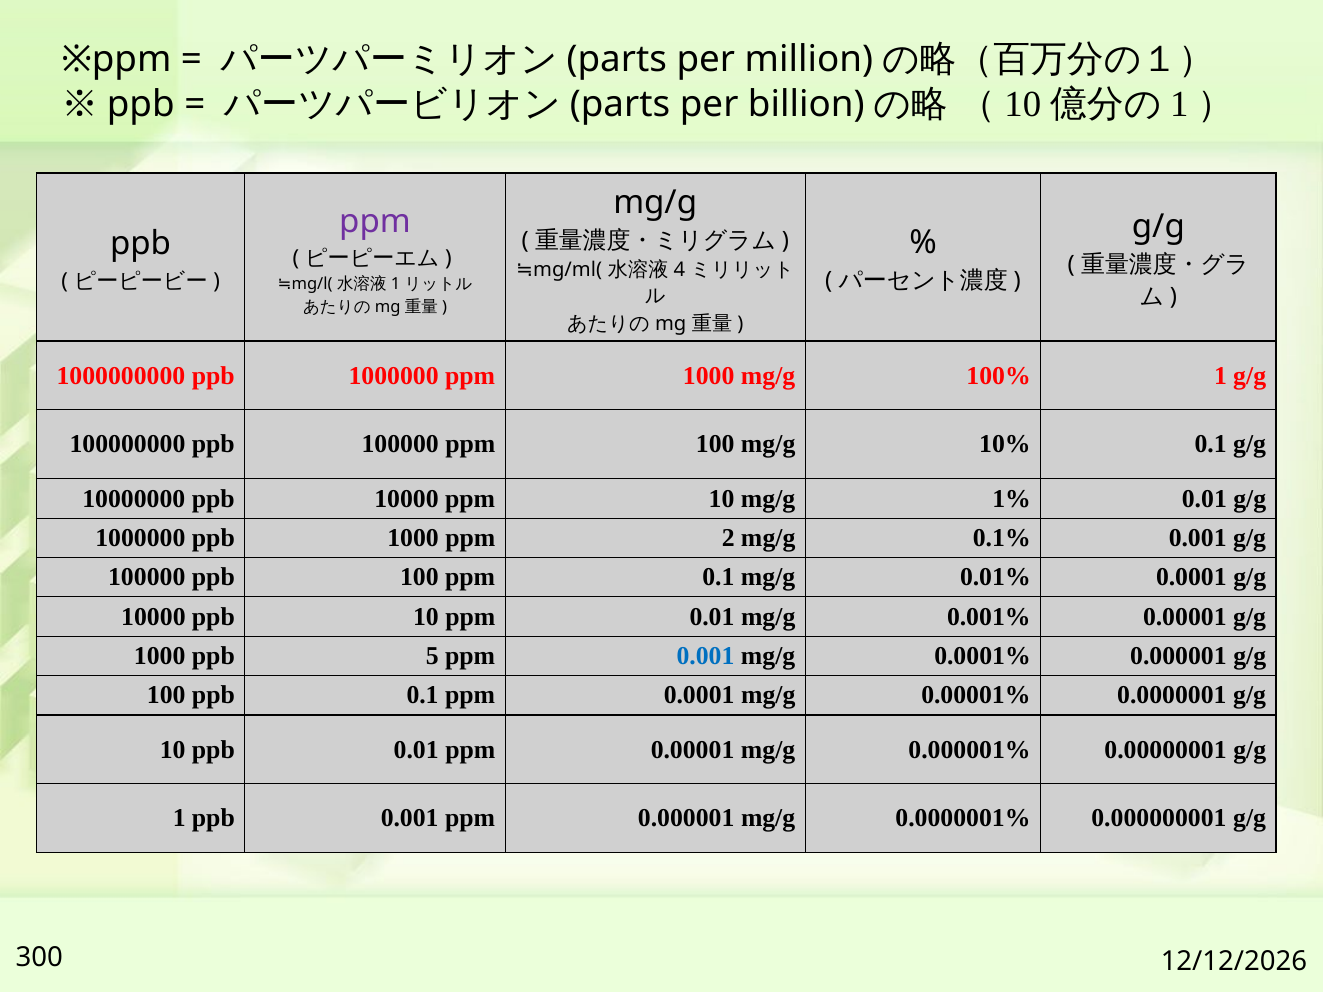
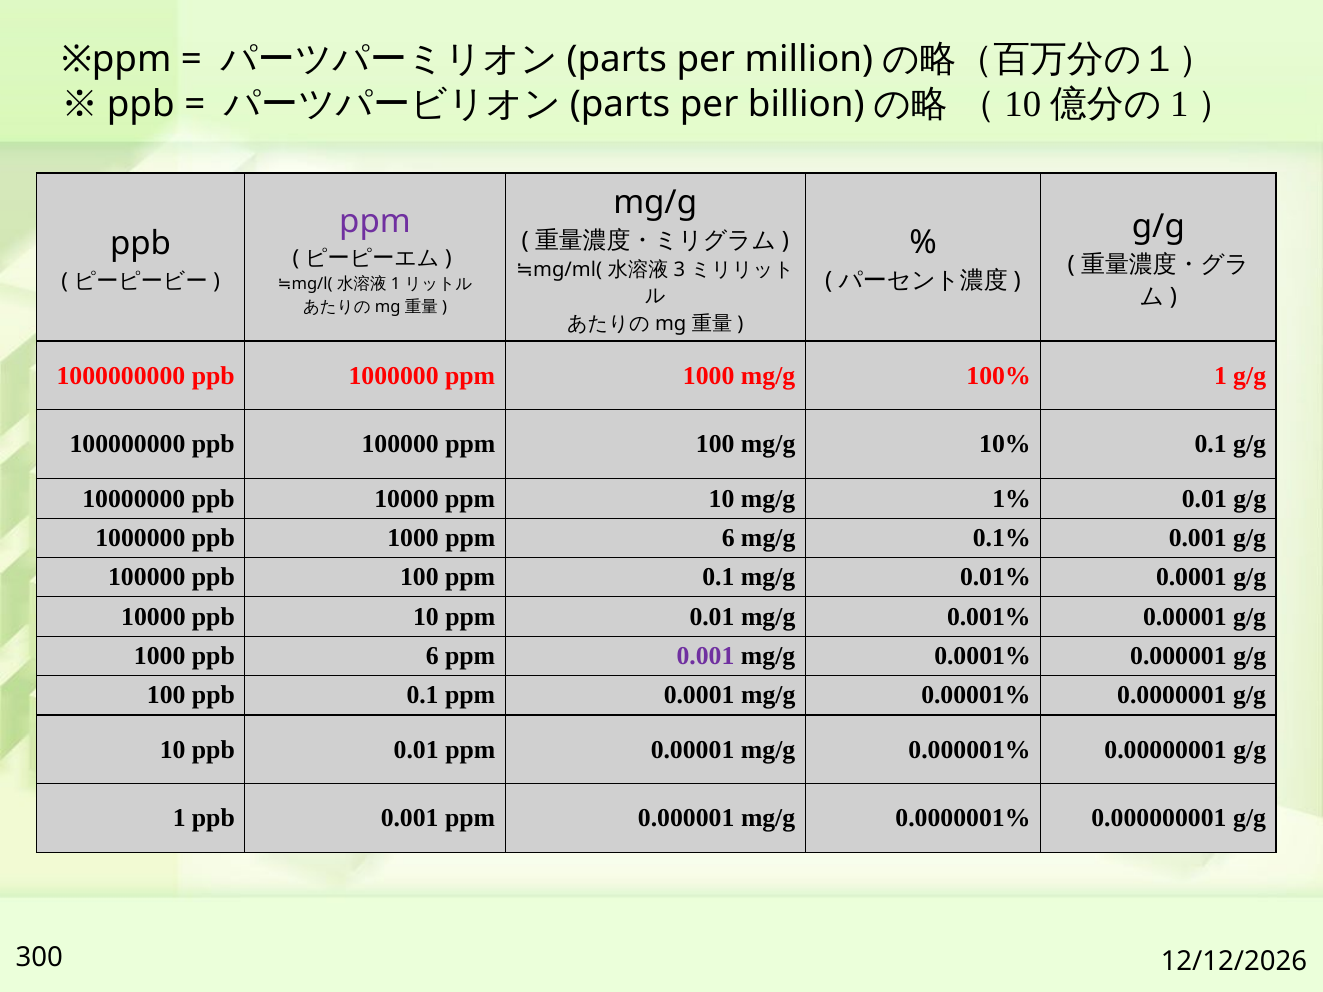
4: 4 -> 3 (680, 270)
ppm 2: 2 -> 6 (728, 538)
ppb 5: 5 -> 6 (432, 656)
0.001 colour: blue -> purple (705, 656)
